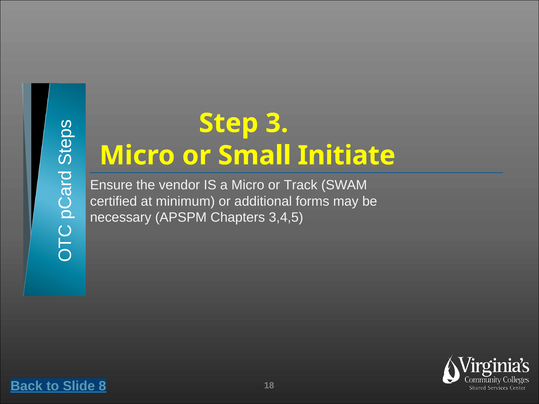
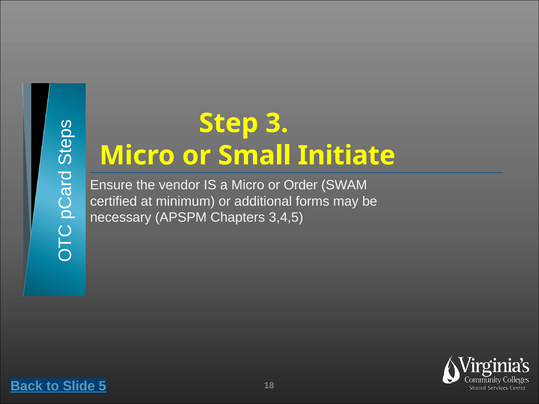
Track: Track -> Order (301, 185)
8: 8 -> 5 (102, 386)
